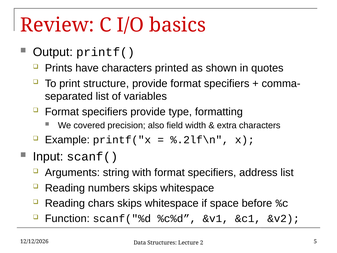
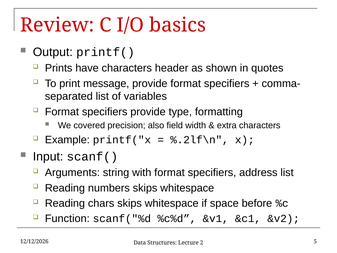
printed: printed -> header (172, 68)
structure: structure -> message (106, 83)
